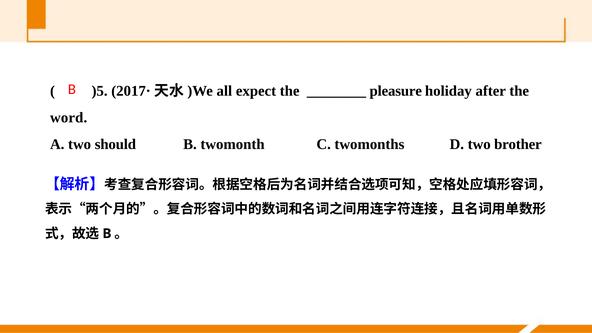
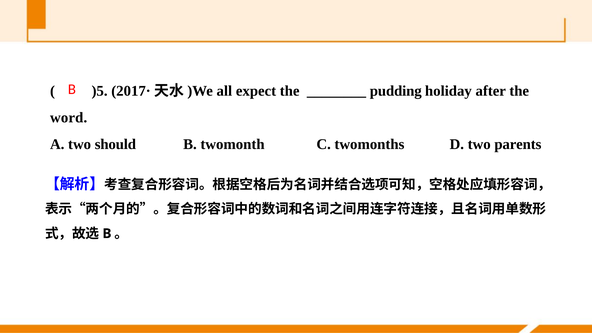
pleasure: pleasure -> pudding (396, 91)
brother: brother -> parents (518, 144)
